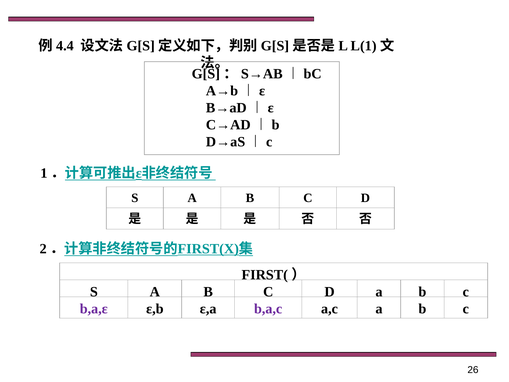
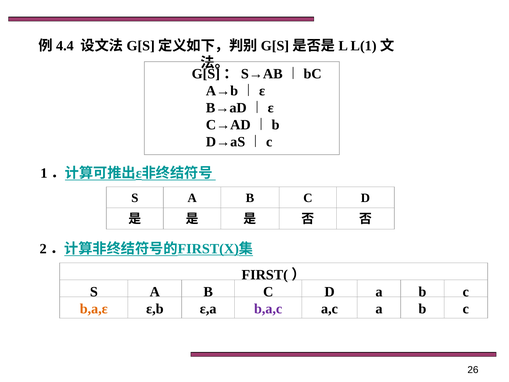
b,a,ε colour: purple -> orange (94, 309)
